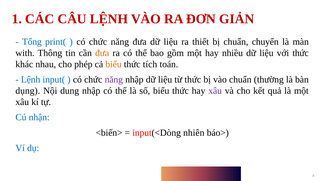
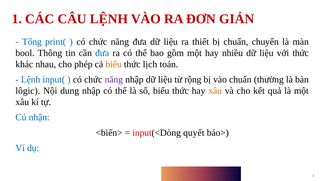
with: with -> bool (25, 53)
đưa colour: orange -> blue (102, 53)
tích: tích -> lịch (150, 64)
từ thức: thức -> rộng (193, 80)
dụng: dụng -> lôgic (28, 91)
xâu colour: purple -> orange (215, 91)
nhiên: nhiên -> quyết (194, 133)
